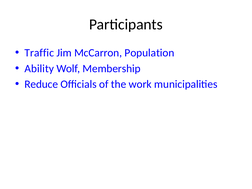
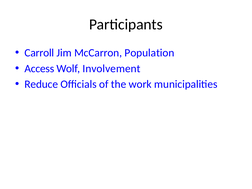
Traffic: Traffic -> Carroll (39, 53)
Ability: Ability -> Access (39, 69)
Membership: Membership -> Involvement (111, 69)
